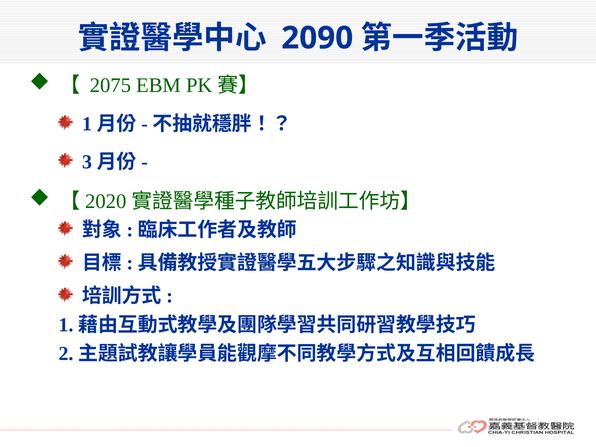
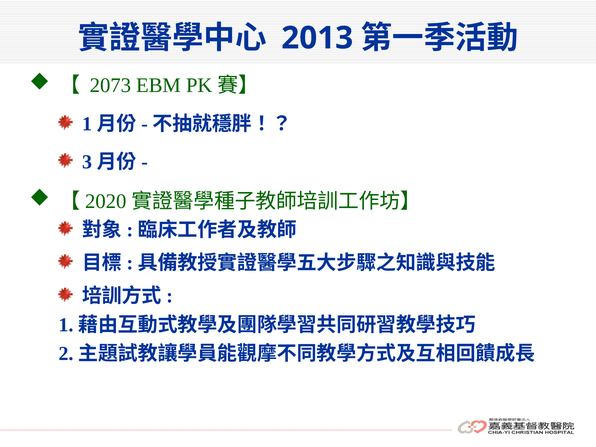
2090: 2090 -> 2013 (317, 38)
2075: 2075 -> 2073 (110, 85)
